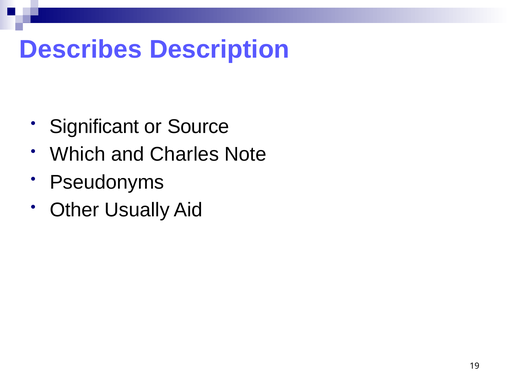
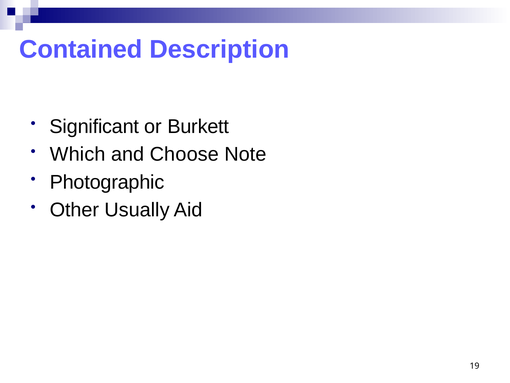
Describes: Describes -> Contained (81, 49)
Source: Source -> Burkett (198, 126)
Charles: Charles -> Choose (184, 154)
Pseudonyms: Pseudonyms -> Photographic (107, 182)
